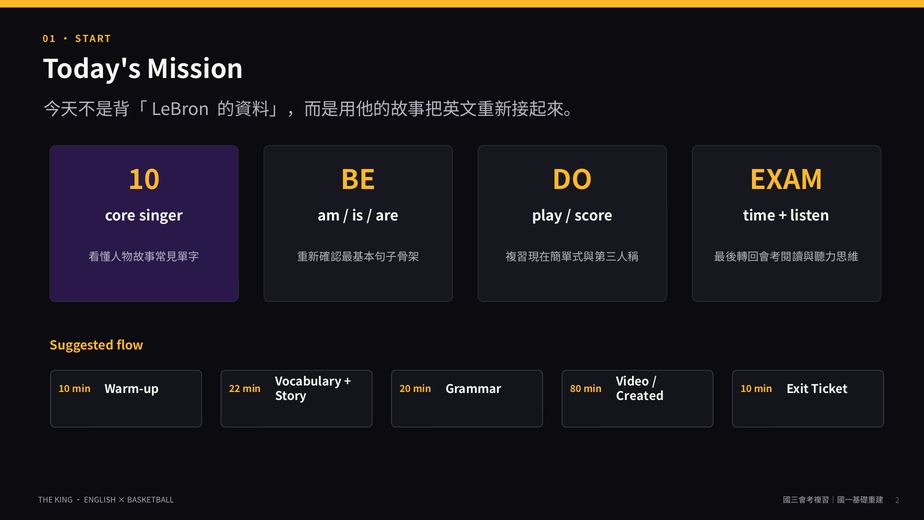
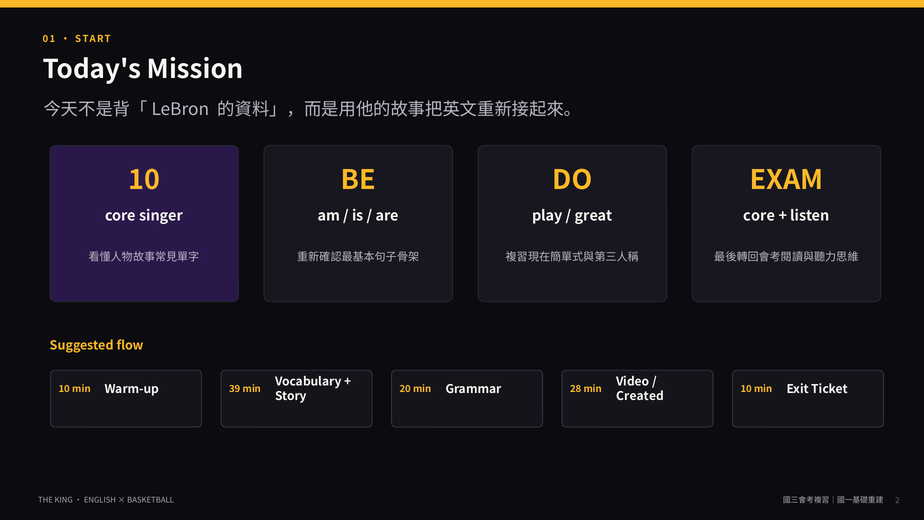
score: score -> great (594, 216)
time: time -> core (759, 216)
22: 22 -> 39 (235, 389)
80: 80 -> 28 (576, 389)
